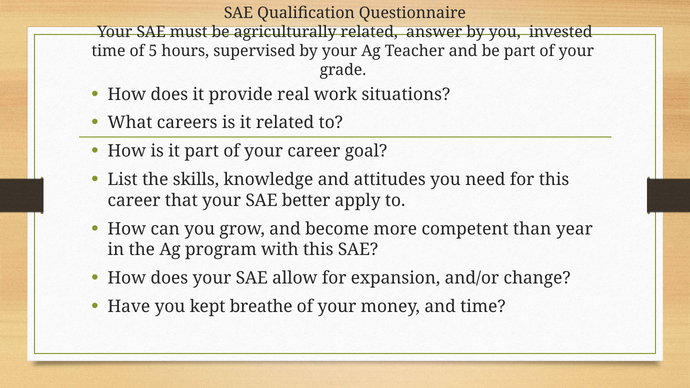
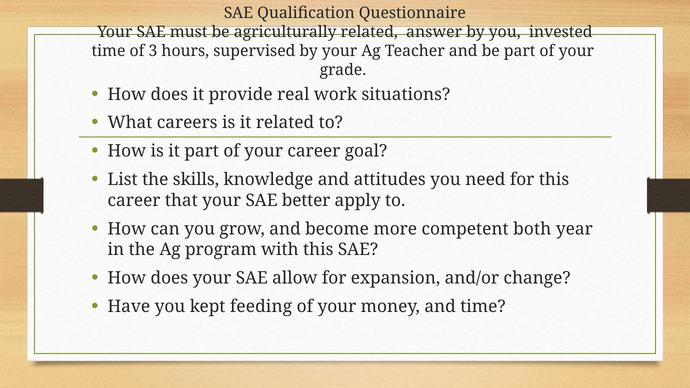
5: 5 -> 3 (153, 51)
than: than -> both (532, 229)
breathe: breathe -> feeding (261, 307)
